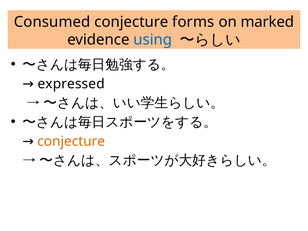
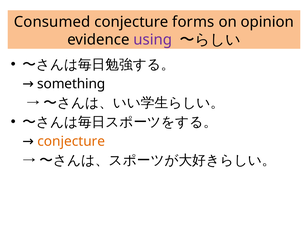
marked: marked -> opinion (267, 22)
using colour: blue -> purple (153, 40)
expressed: expressed -> something (71, 84)
